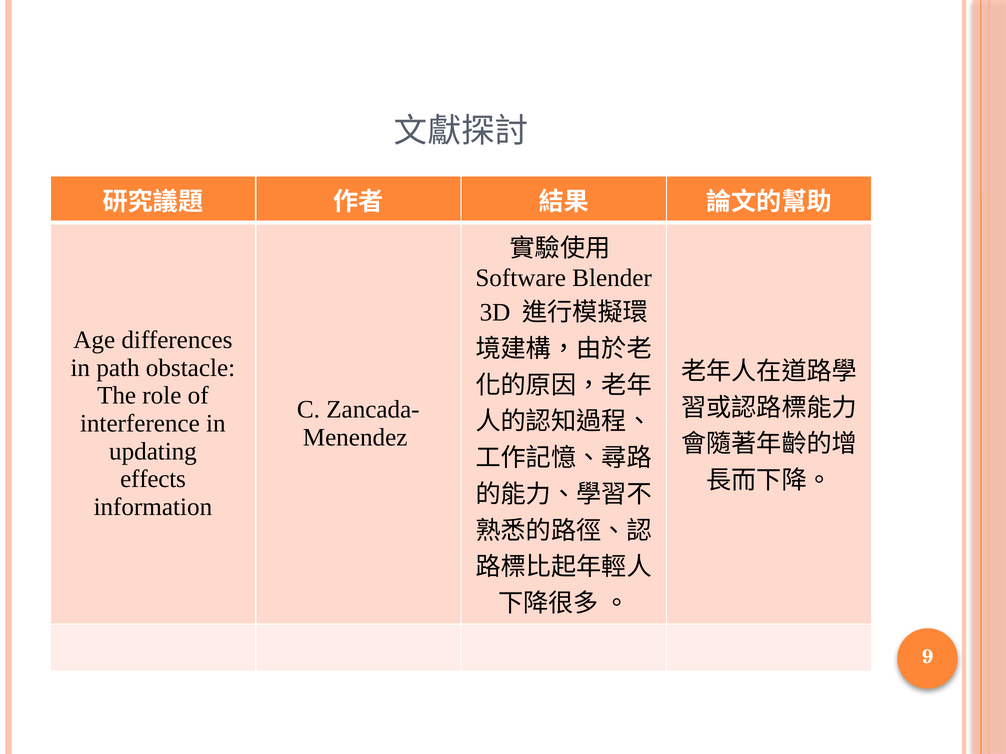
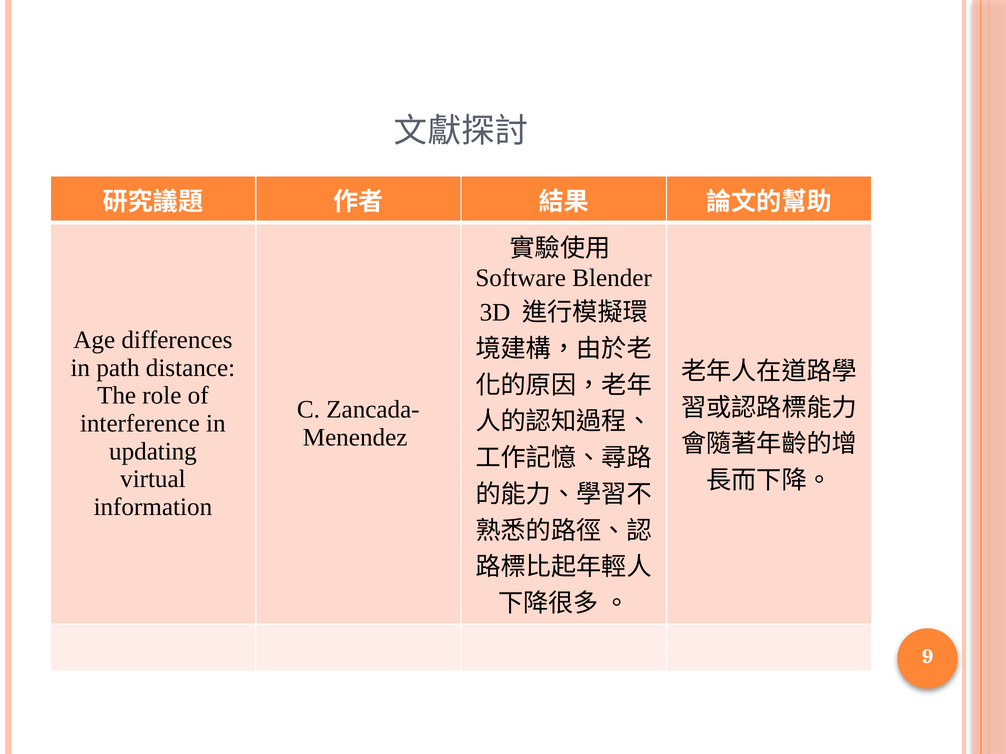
obstacle: obstacle -> distance (190, 368)
effects: effects -> virtual (153, 479)
